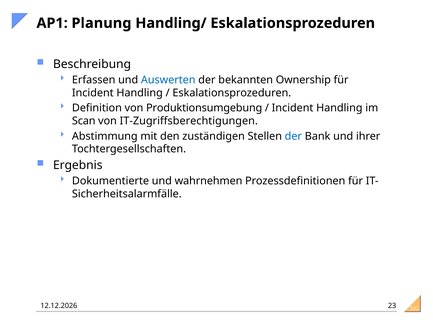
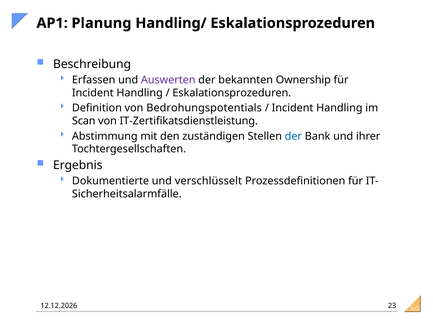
Auswerten colour: blue -> purple (168, 80)
Produktionsumgebung: Produktionsumgebung -> Bedrohungspotentials (204, 108)
IT-Zugriffsberechtigungen: IT-Zugriffsberechtigungen -> IT-Zertifikatsdienstleistung (189, 121)
wahrnehmen: wahrnehmen -> verschlüsselt (208, 181)
